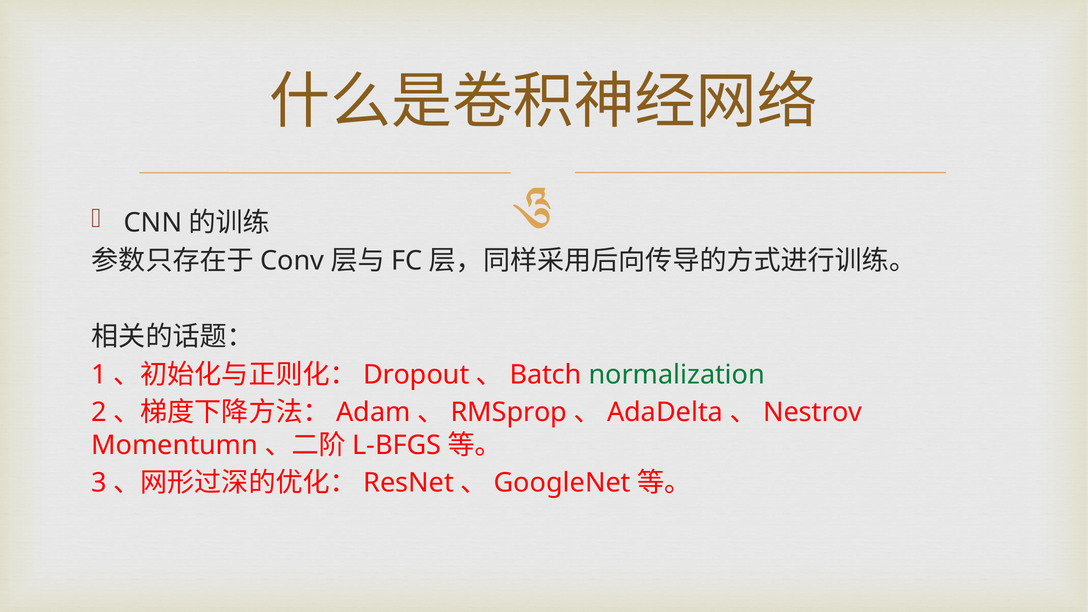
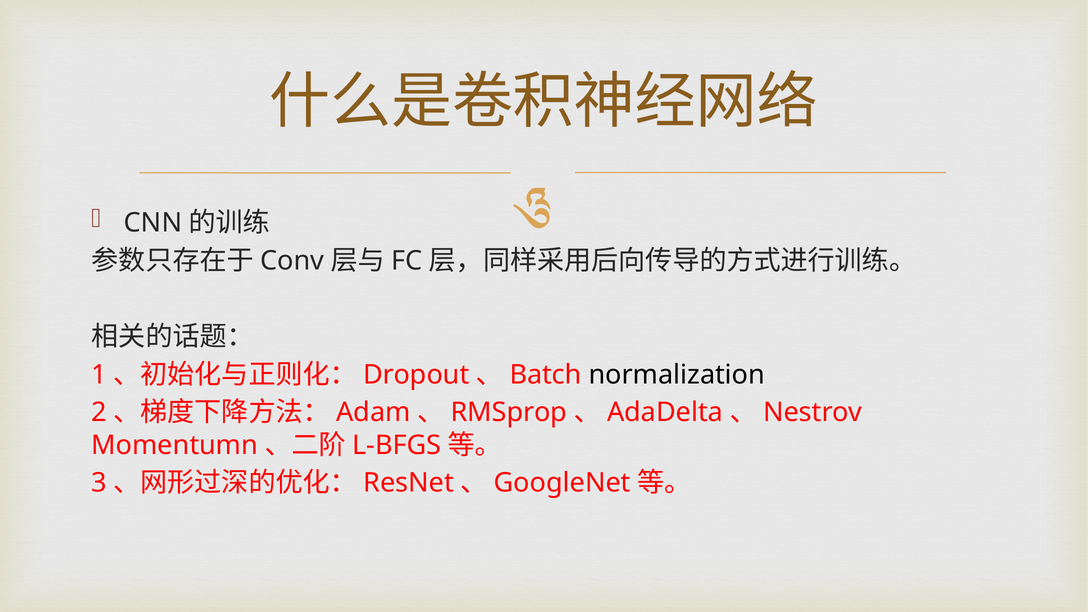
normalization colour: green -> black (677, 375)
